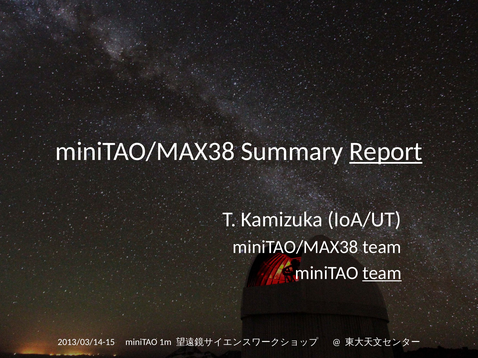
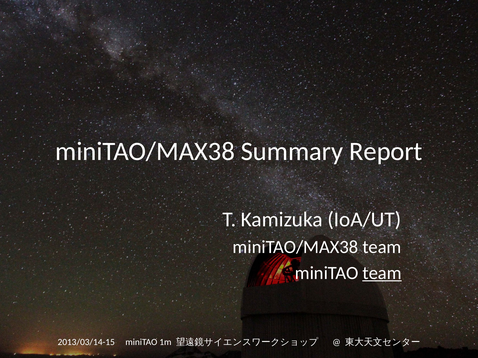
Report underline: present -> none (386, 152)
